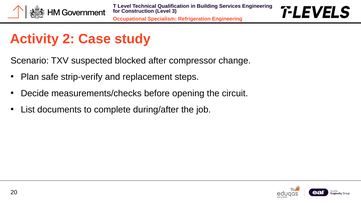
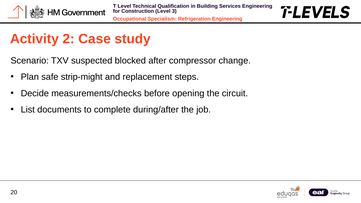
strip‑verify: strip‑verify -> strip‑might (82, 77)
